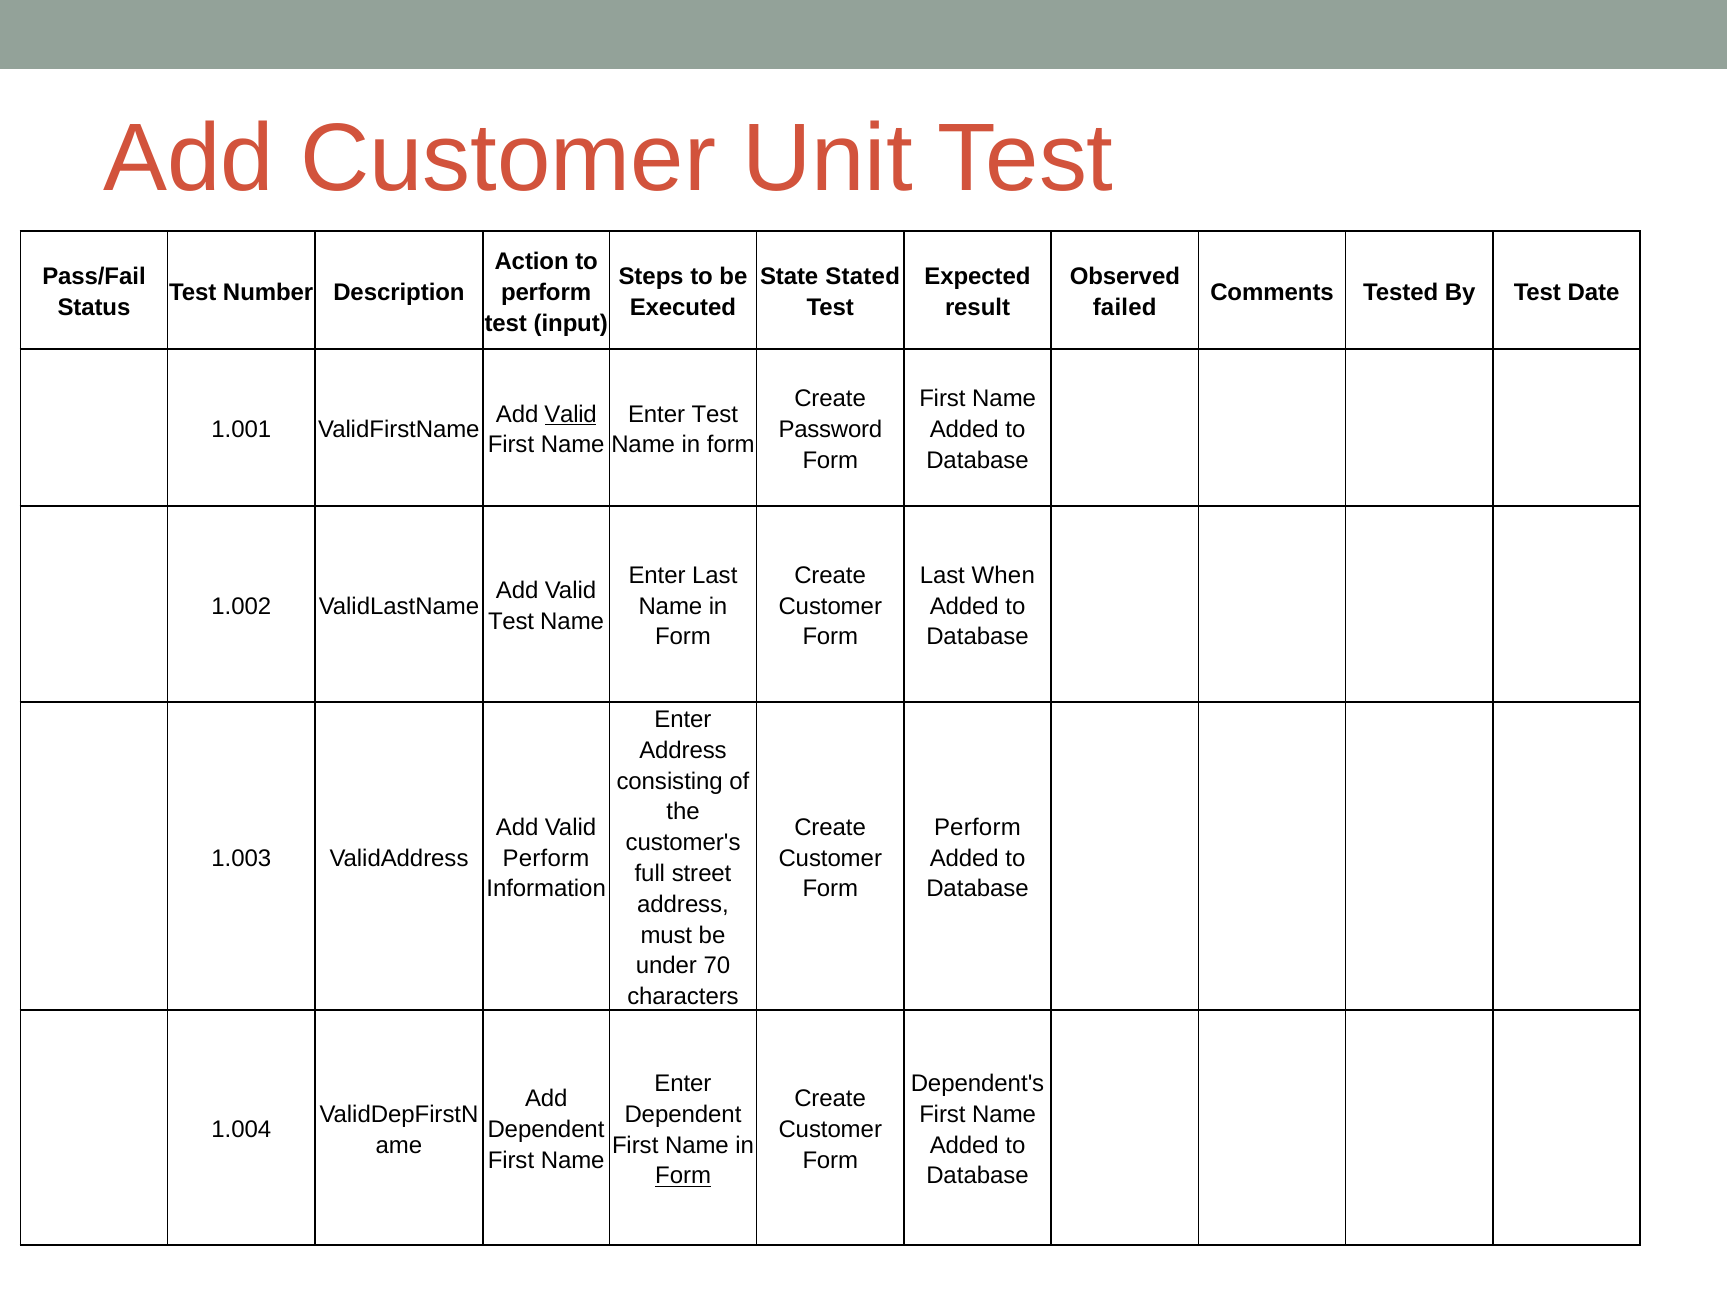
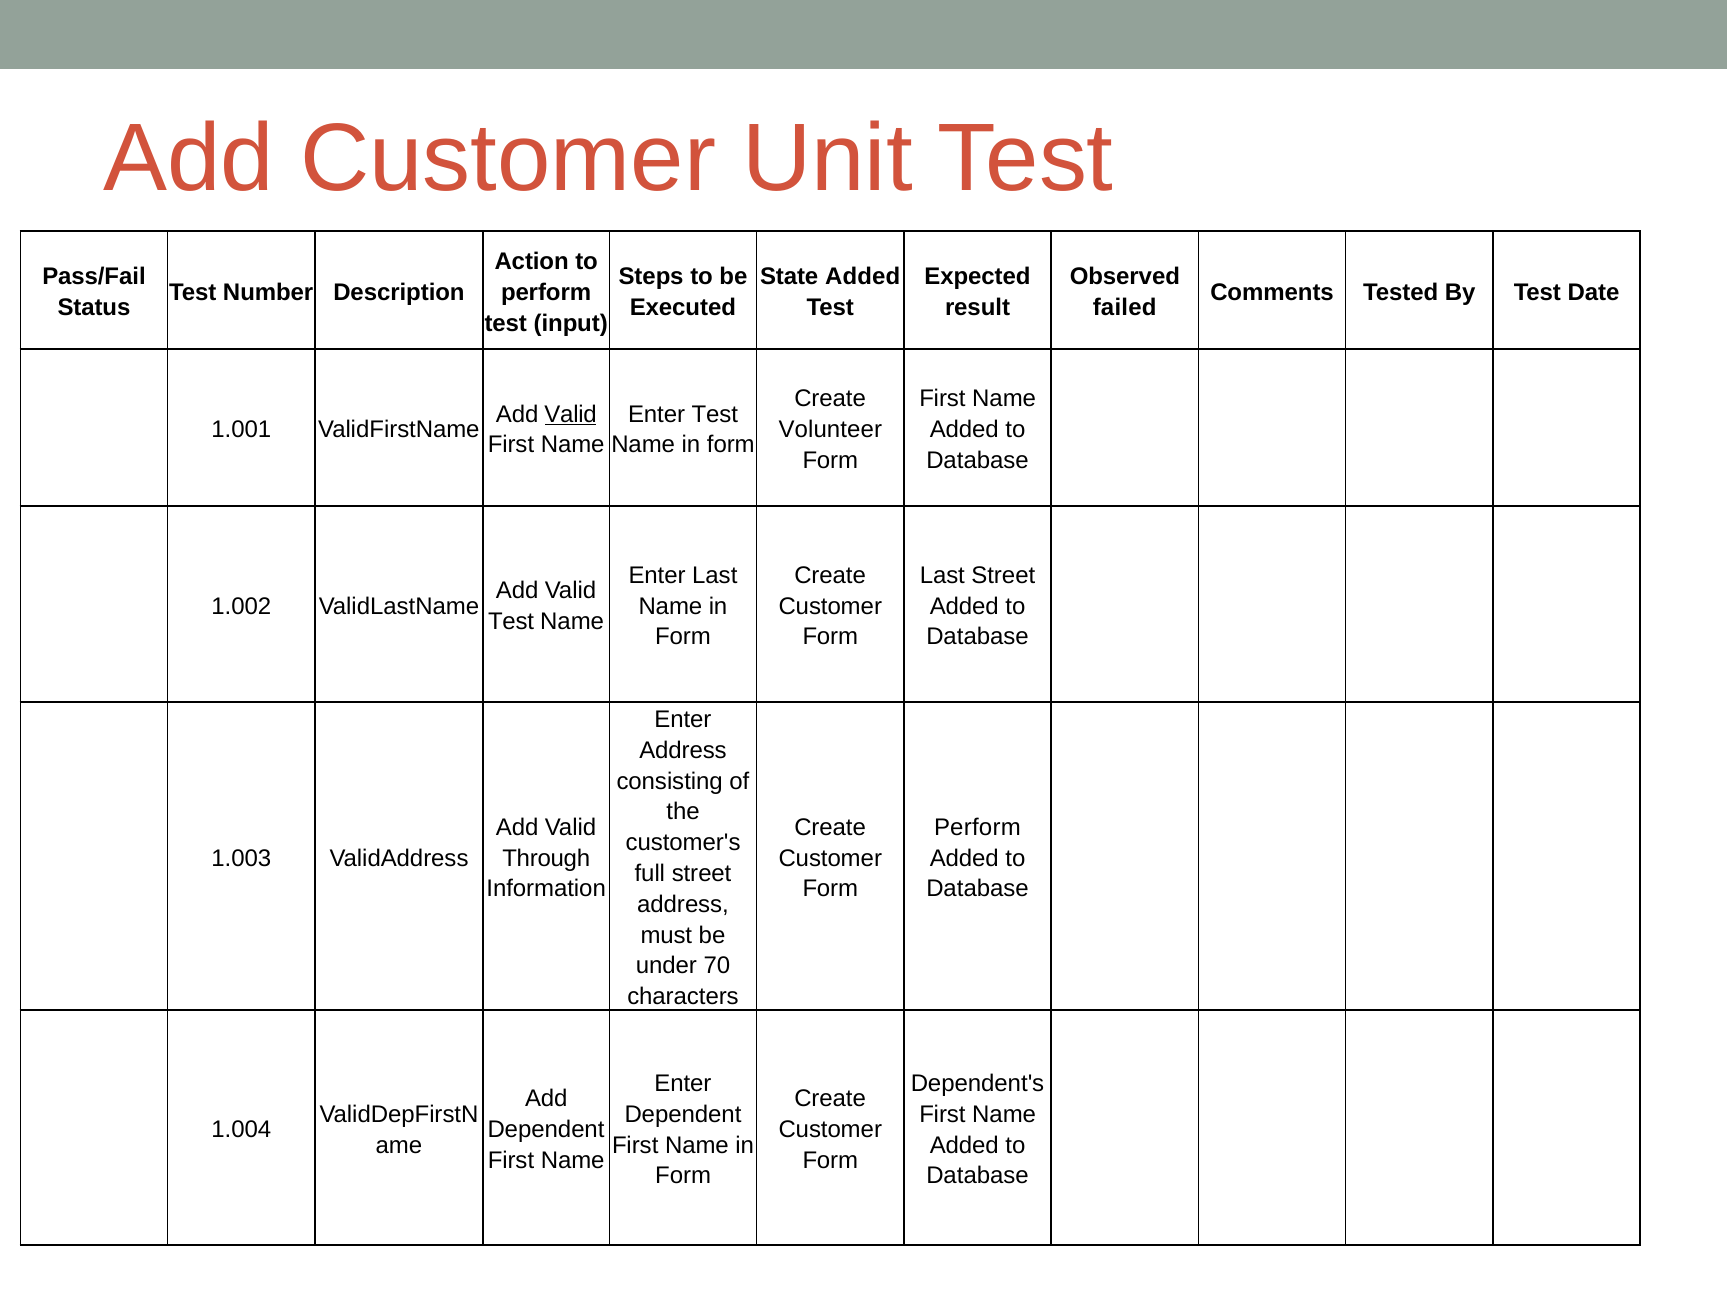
State Stated: Stated -> Added (863, 277)
Password: Password -> Volunteer (830, 430)
Last When: When -> Street (1003, 575)
Perform: Perform -> Through (546, 858)
Form underline: present -> none (683, 1176)
